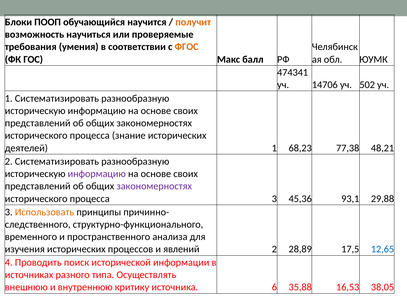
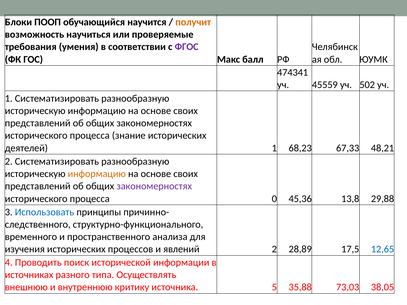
ФГОС colour: orange -> purple (187, 47)
14706: 14706 -> 45559 (325, 85)
77,38: 77,38 -> 67,33 (348, 148)
информацию colour: purple -> orange (97, 174)
процесса 3: 3 -> 0 (274, 199)
93,1: 93,1 -> 13,8 (350, 199)
Использовать colour: orange -> blue (45, 212)
6: 6 -> 5 (274, 288)
16,53: 16,53 -> 73,03 (348, 288)
